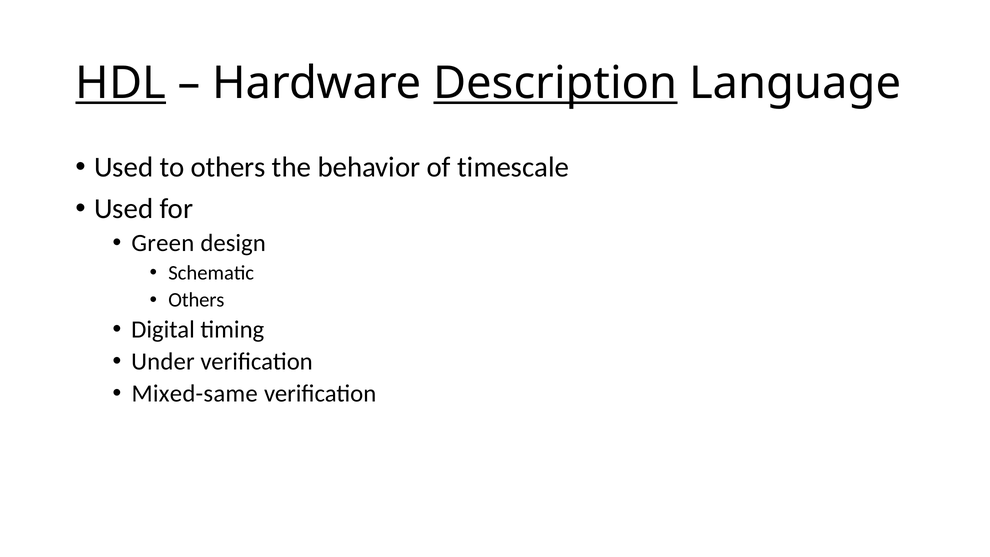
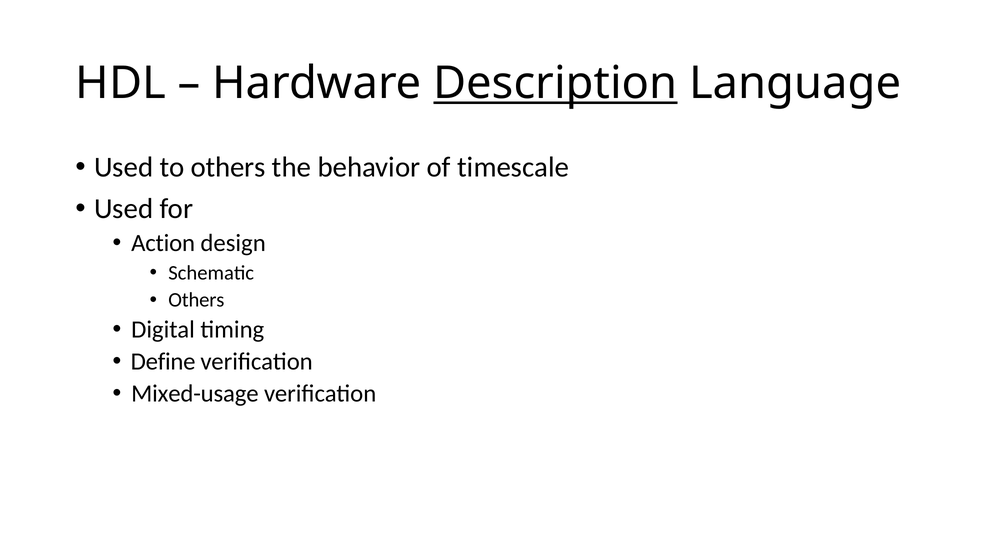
HDL underline: present -> none (121, 83)
Green: Green -> Action (163, 243)
Under: Under -> Define (163, 362)
Mixed-same: Mixed-same -> Mixed-usage (195, 393)
